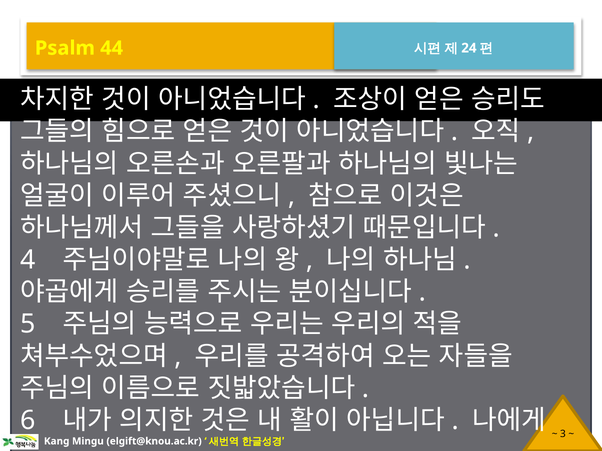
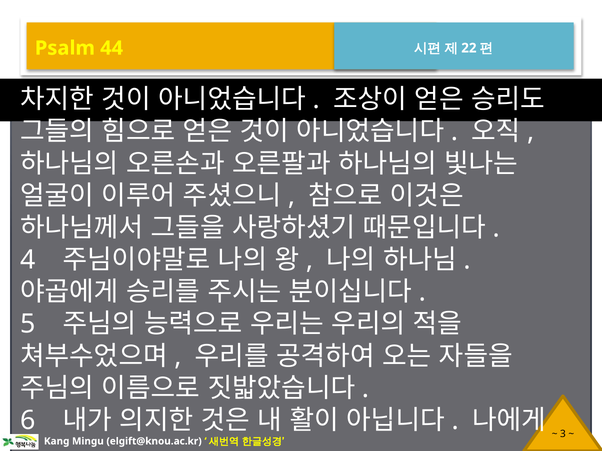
24: 24 -> 22 (469, 48)
